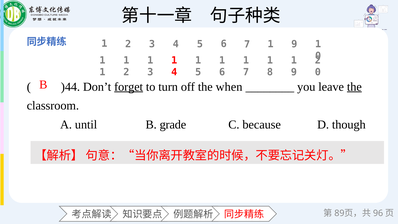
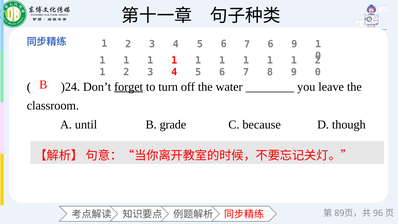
6 7 1: 1 -> 6 (271, 44)
)44: )44 -> )24 (70, 87)
when: when -> water (229, 87)
the underline: present -> none (354, 87)
